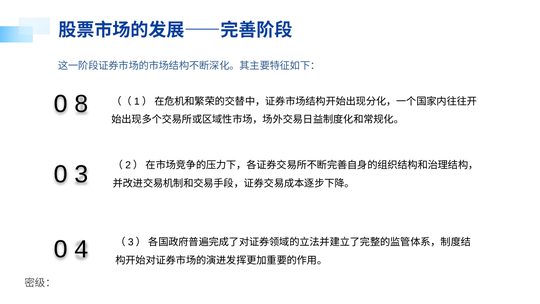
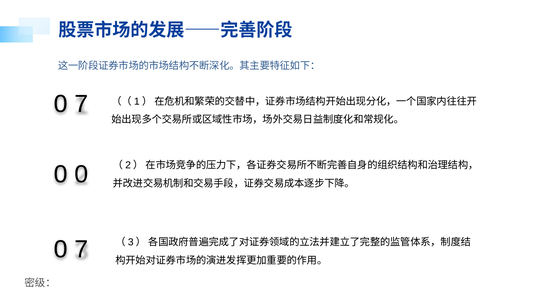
8: 8 -> 7 (81, 104)
3: 3 -> 0 (81, 174)
4: 4 -> 7 (81, 249)
